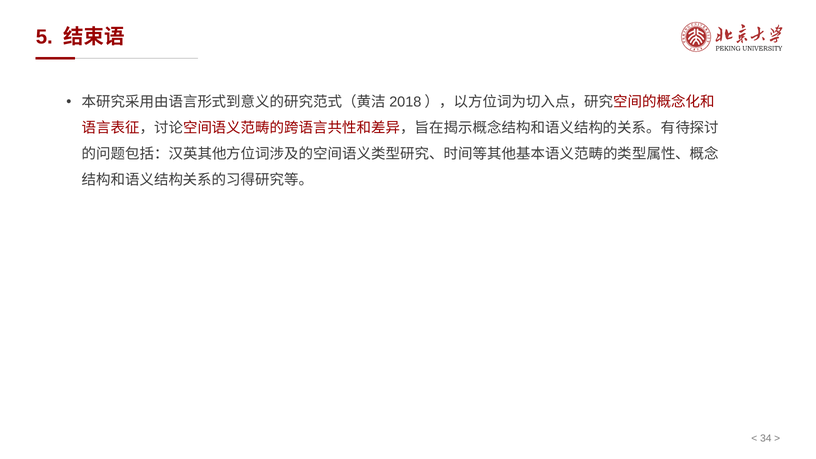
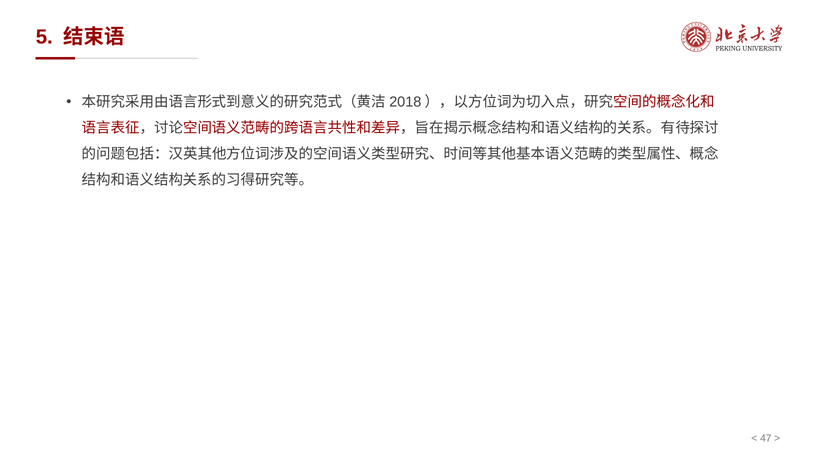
34: 34 -> 47 (766, 438)
